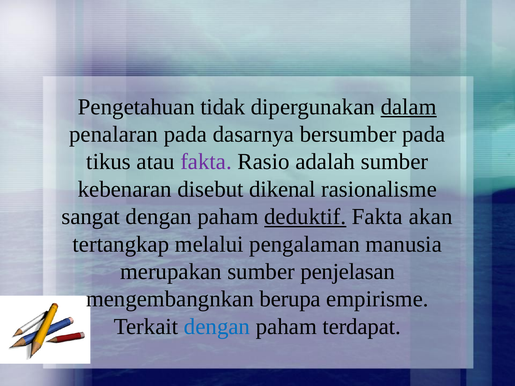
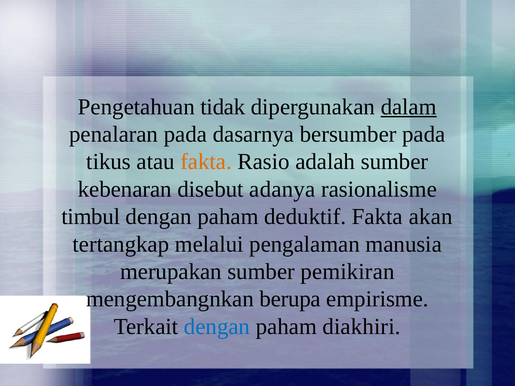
fakta colour: purple -> orange (206, 162)
dikenal: dikenal -> adanya (282, 189)
sangat: sangat -> timbul (91, 217)
deduktif underline: present -> none (305, 217)
penjelasan: penjelasan -> pemikiran (347, 272)
terdapat: terdapat -> diakhiri (362, 327)
